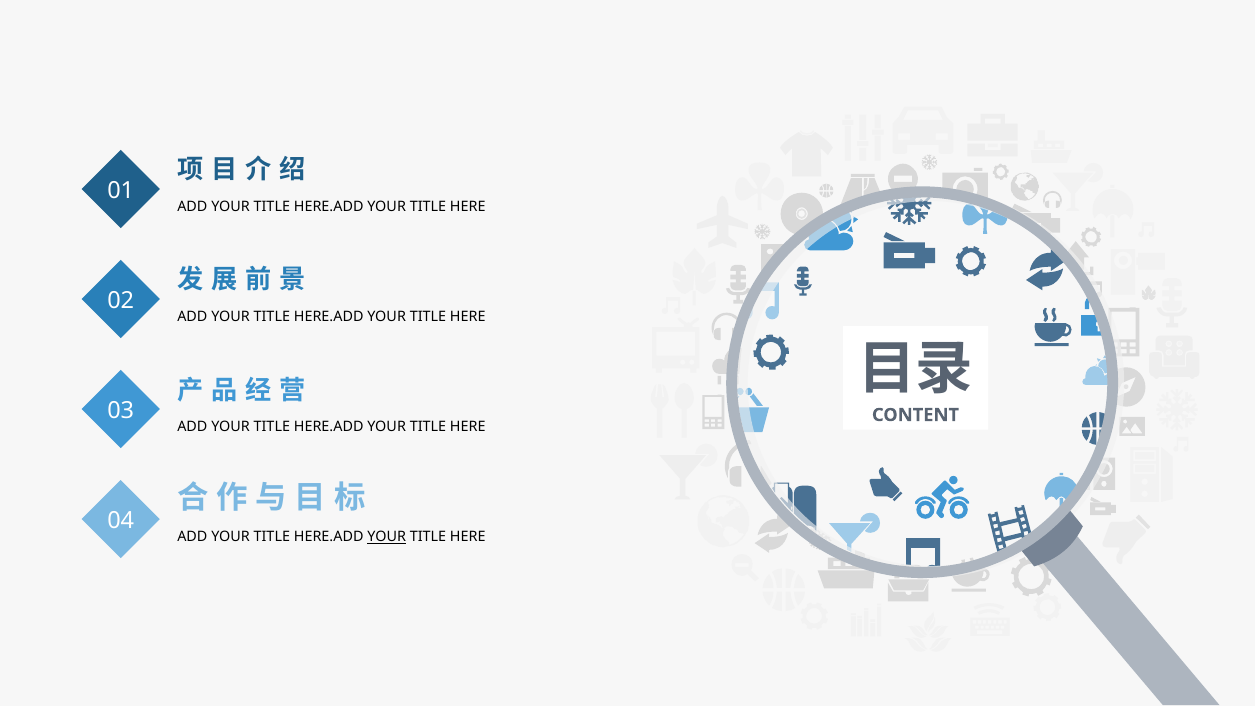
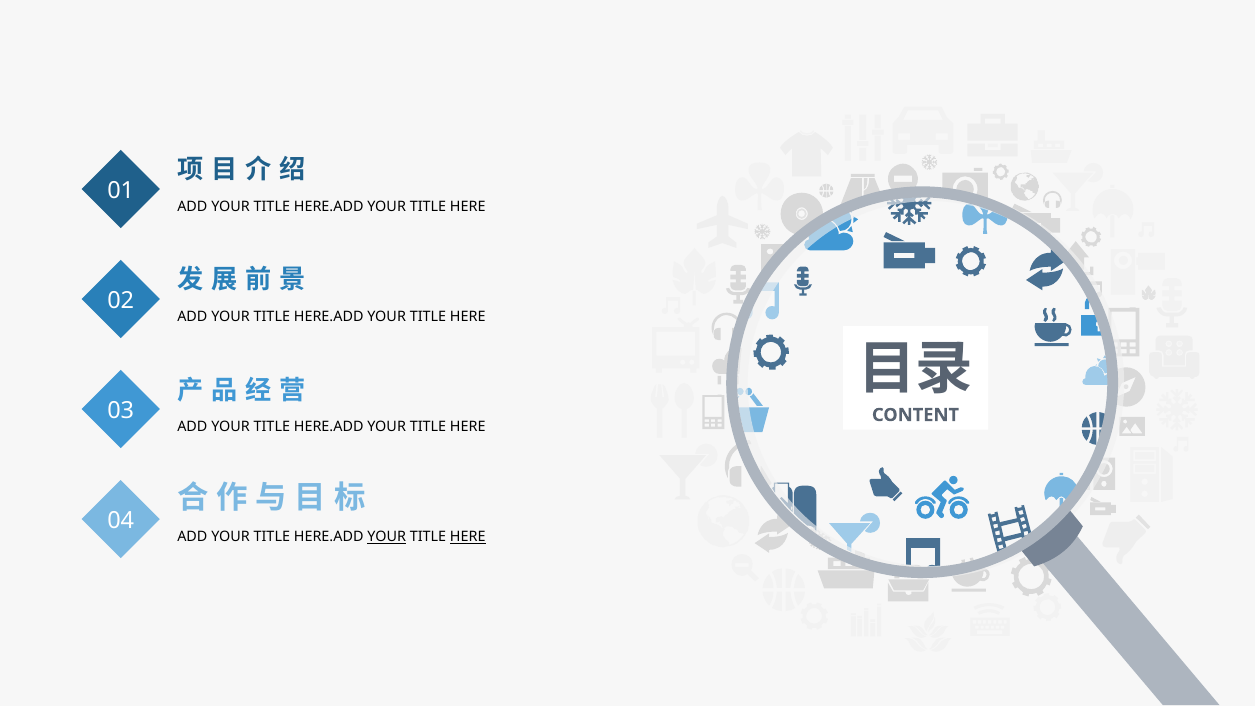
HERE underline: none -> present (468, 537)
